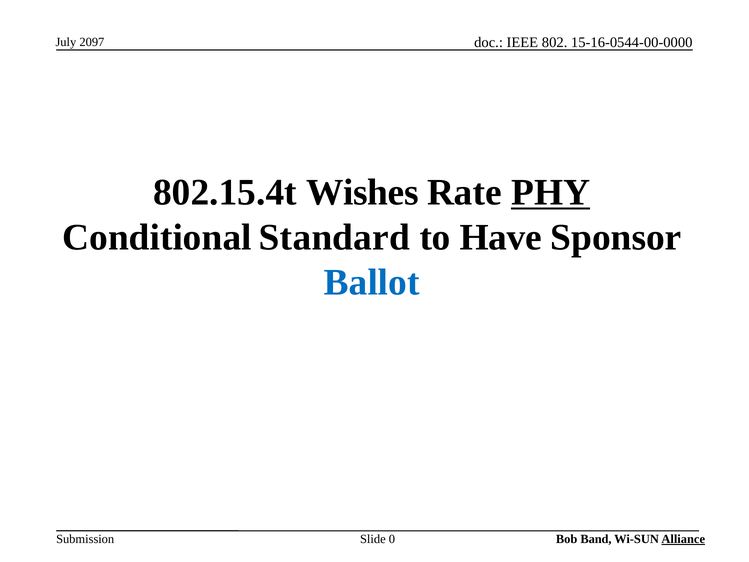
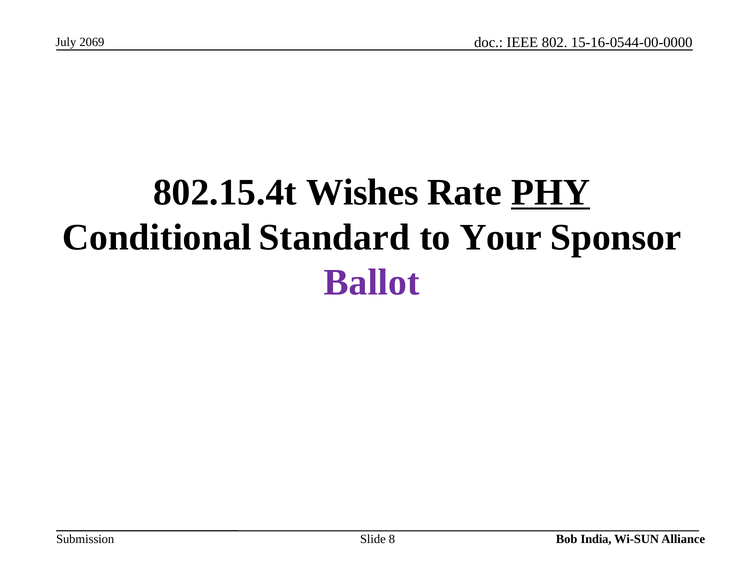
2097: 2097 -> 2069 (92, 42)
Have: Have -> Your (501, 237)
Ballot colour: blue -> purple (372, 282)
Band: Band -> India (596, 539)
Alliance underline: present -> none (683, 539)
0: 0 -> 8 (392, 539)
